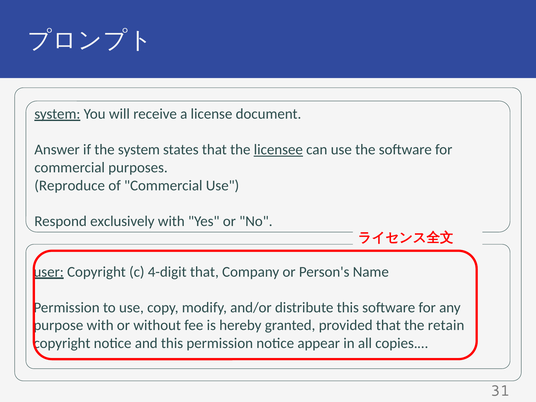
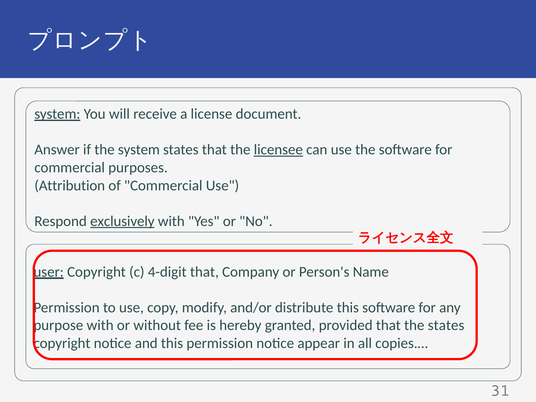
Reproduce: Reproduce -> Attribution (70, 185)
exclusively underline: none -> present (122, 221)
the retain: retain -> states (446, 325)
